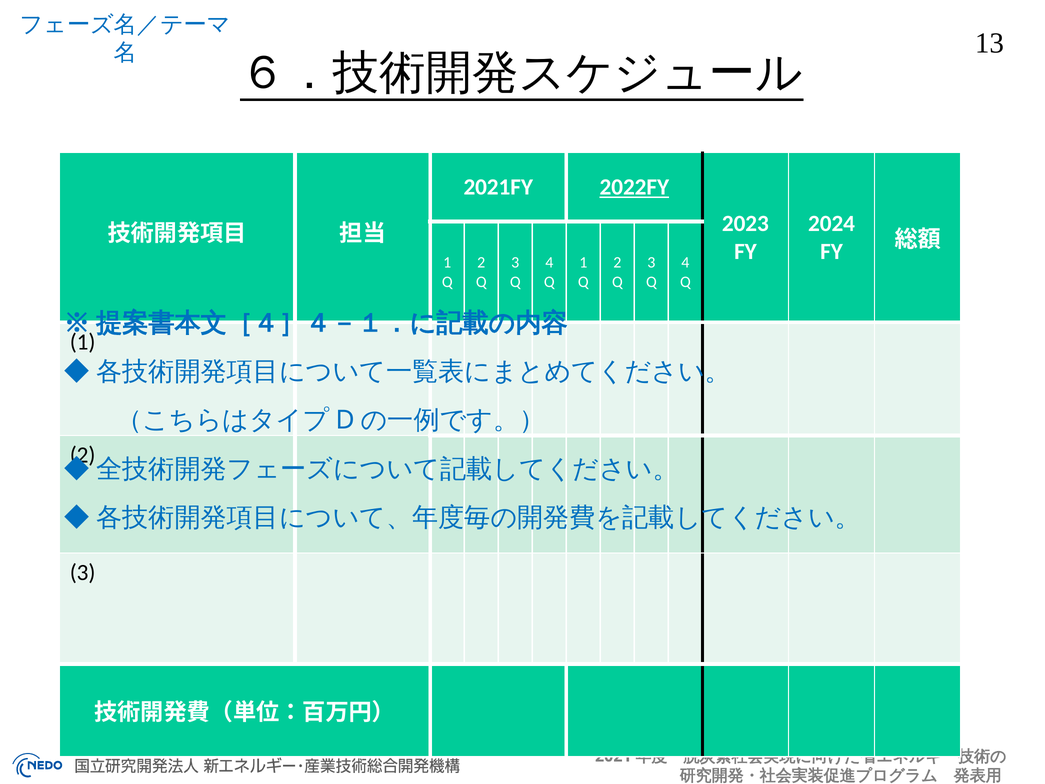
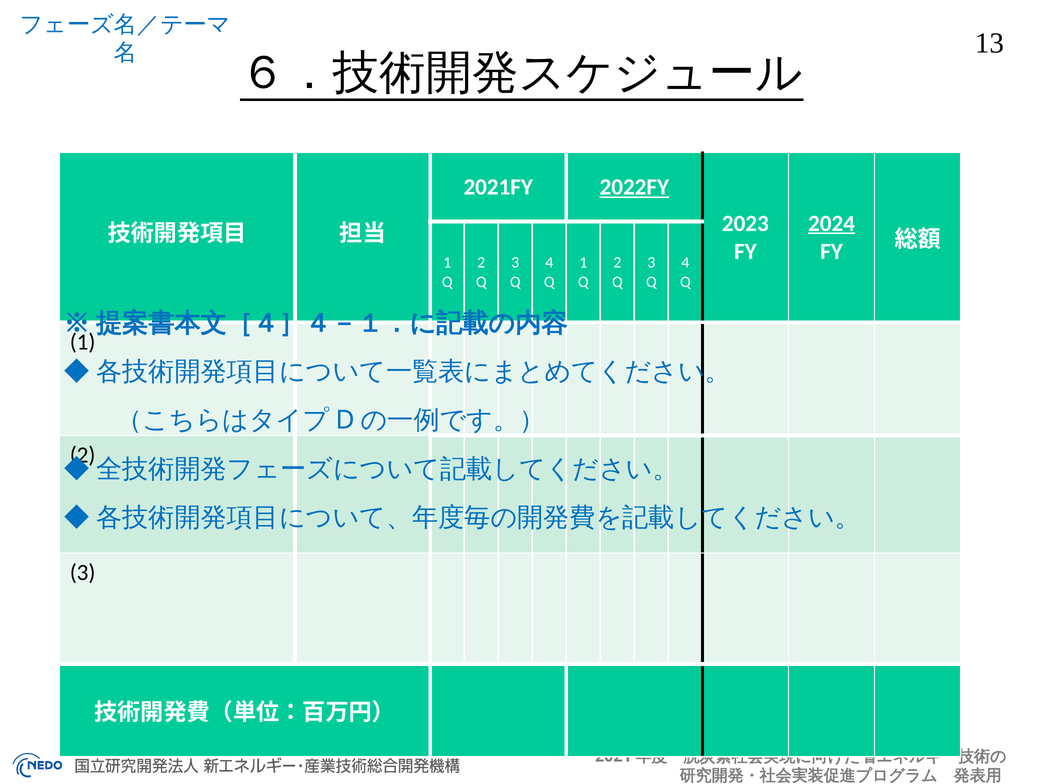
2024 underline: none -> present (832, 223)
